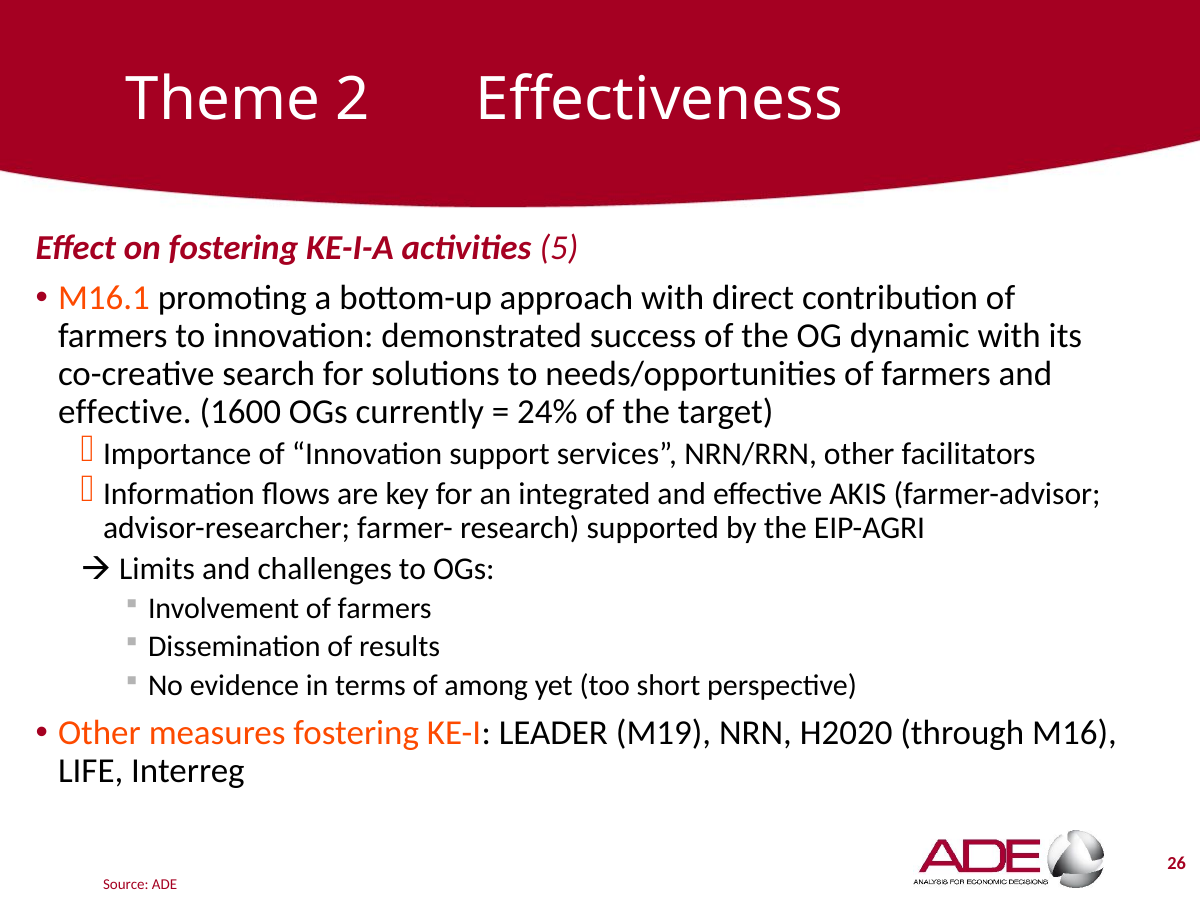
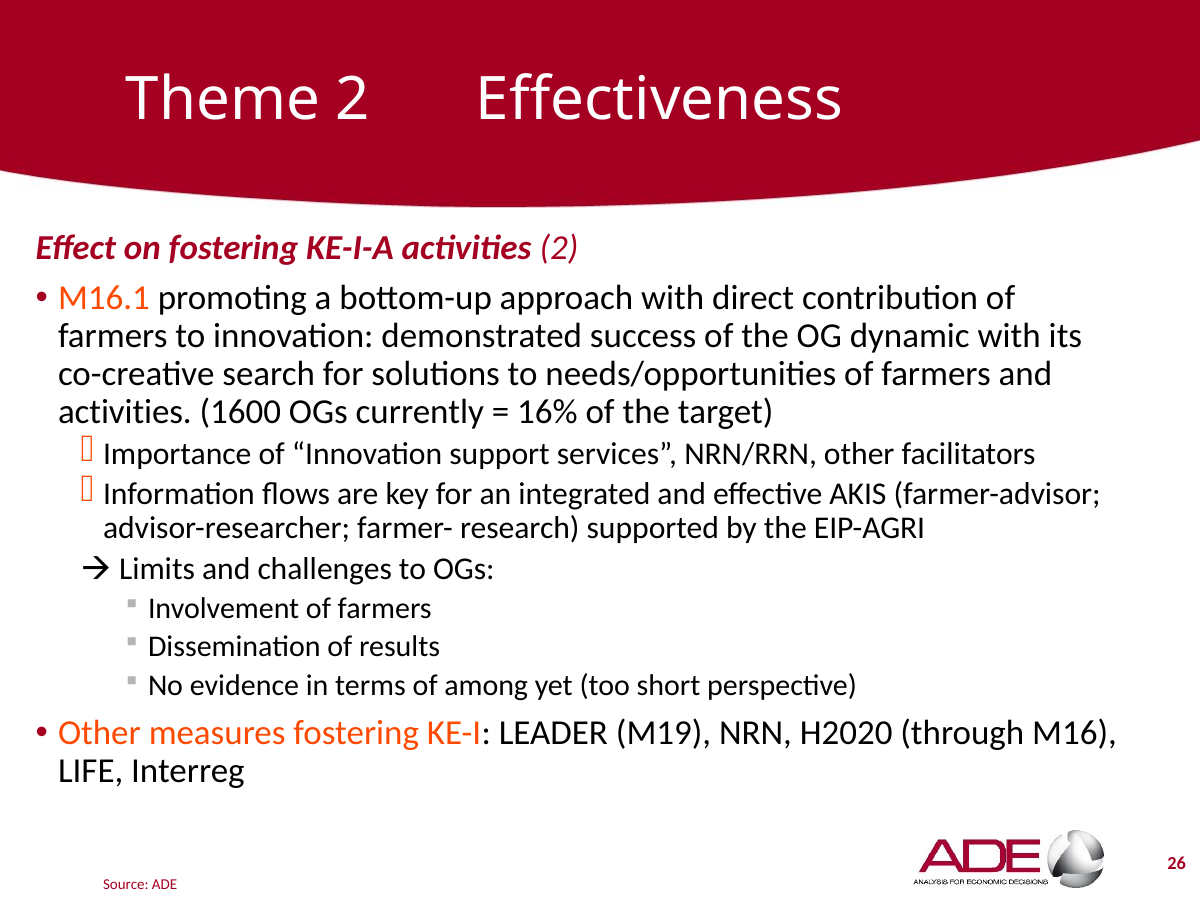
activities 5: 5 -> 2 (559, 248)
effective: effective -> activities (125, 412)
24%: 24% -> 16% (547, 412)
